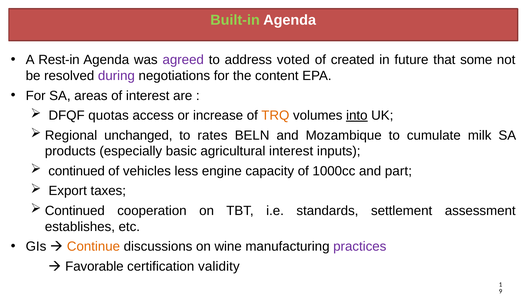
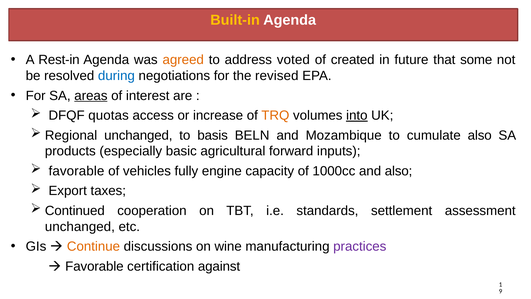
Built-in colour: light green -> yellow (235, 20)
agreed colour: purple -> orange (183, 60)
during colour: purple -> blue (116, 76)
content: content -> revised (277, 76)
areas underline: none -> present (91, 96)
rates: rates -> basis (213, 135)
cumulate milk: milk -> also (480, 135)
agricultural interest: interest -> forward (291, 151)
continued: continued -> favorable (76, 171)
less: less -> fully (186, 171)
and part: part -> also (399, 171)
establishes: establishes -> unchanged (80, 226)
validity: validity -> against (219, 266)
